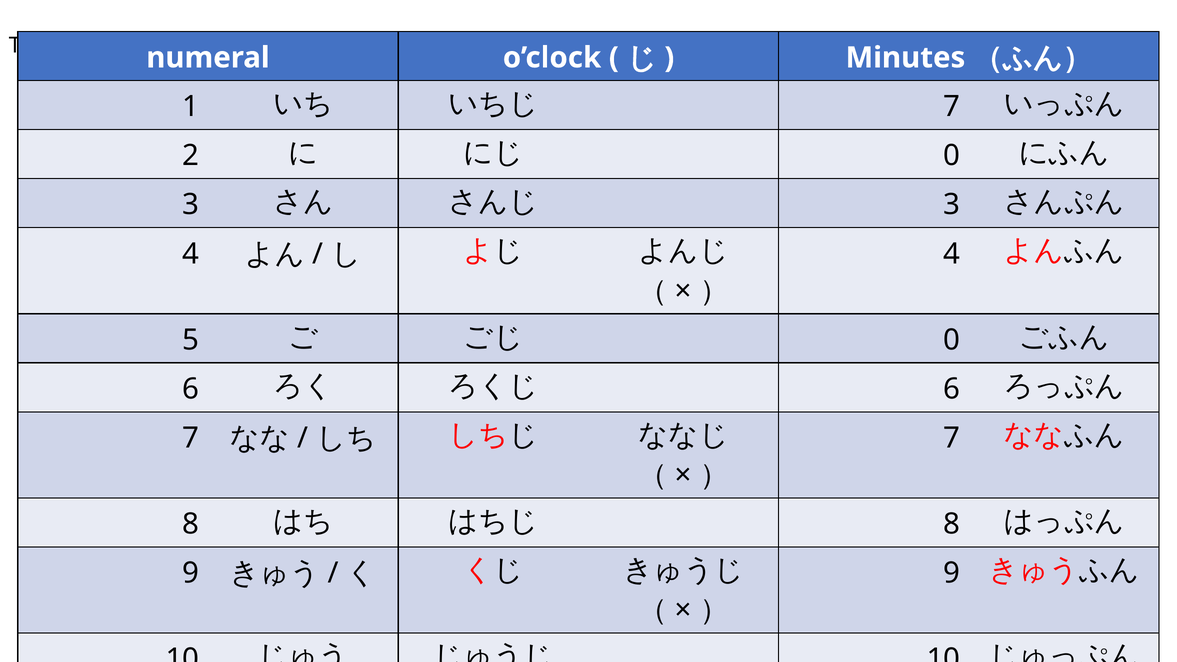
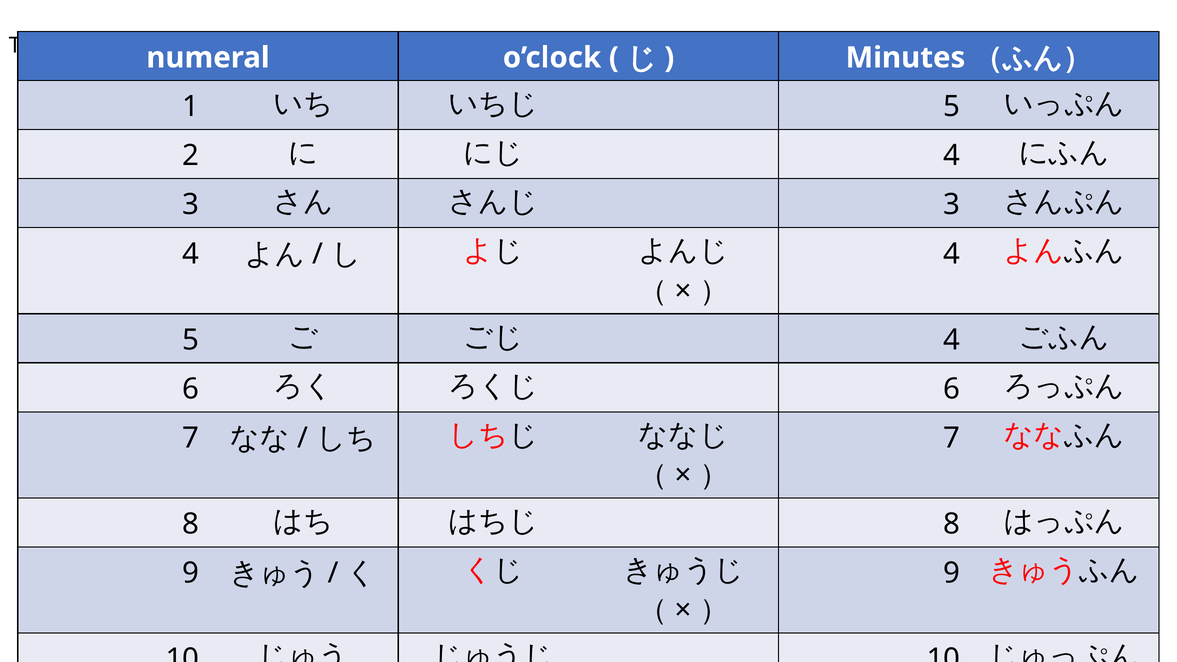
7: 7 -> 5 (952, 107)
0: 0 -> 4 (952, 156)
0: 0 -> 4 (952, 340)
